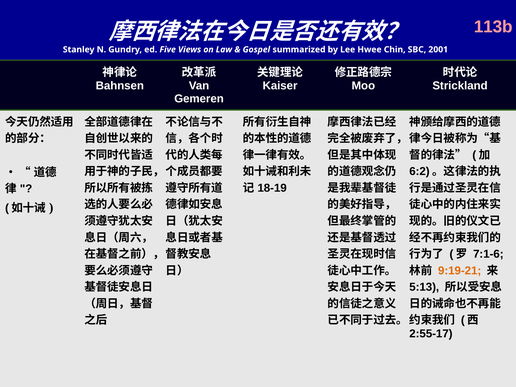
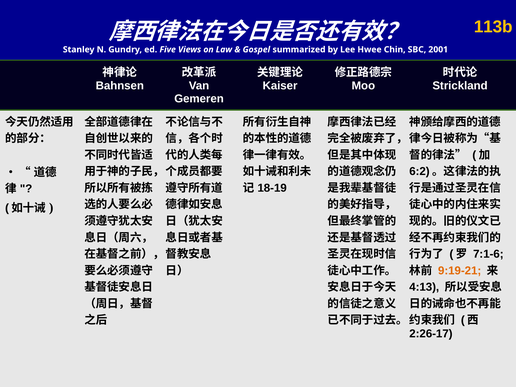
113b colour: pink -> yellow (493, 27)
5:13: 5:13 -> 4:13 (424, 287)
2:55-17: 2:55-17 -> 2:26-17 (431, 334)
